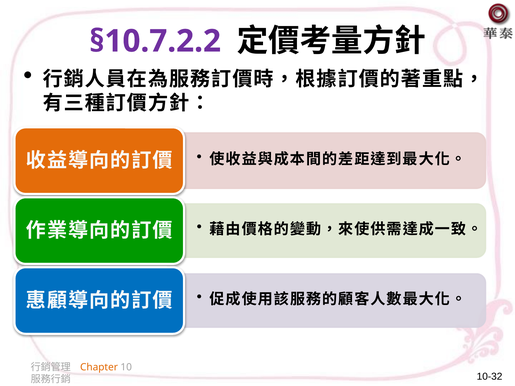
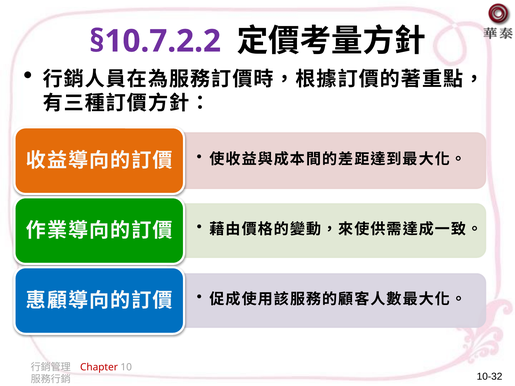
Chapter colour: orange -> red (99, 367)
